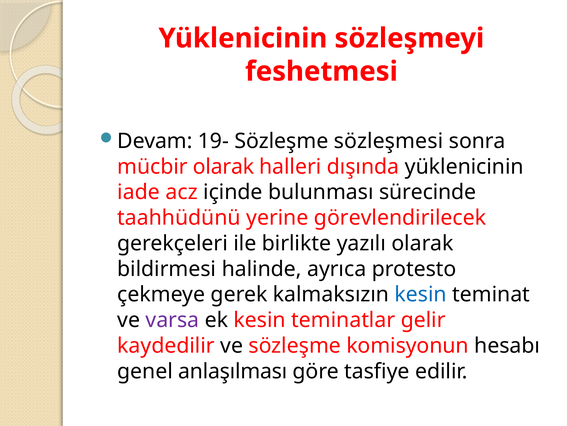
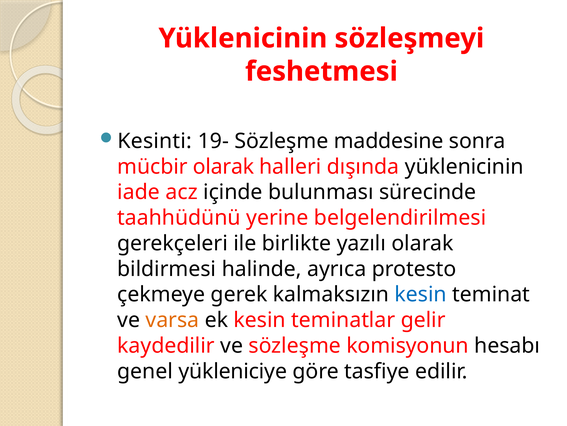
Devam: Devam -> Kesinti (155, 141)
sözleşmesi: sözleşmesi -> maddesine (389, 141)
görevlendirilecek: görevlendirilecek -> belgelendirilmesi (400, 217)
varsa colour: purple -> orange (172, 320)
anlaşılması: anlaşılması -> yükleniciye (233, 371)
